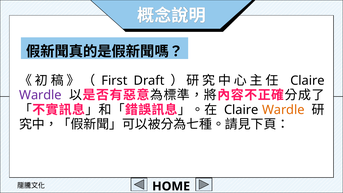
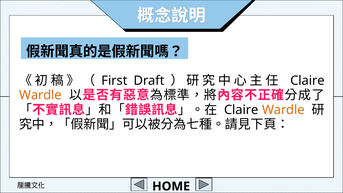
Wardle colour: purple -> orange (40, 95)
